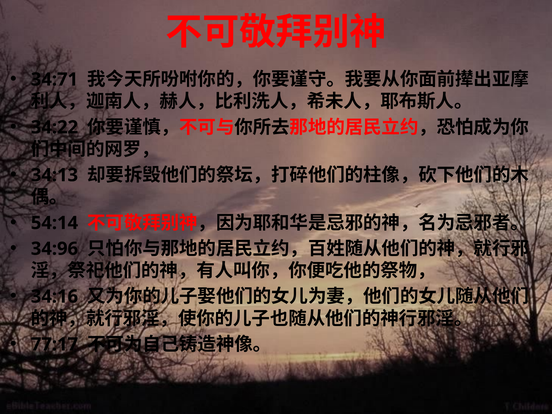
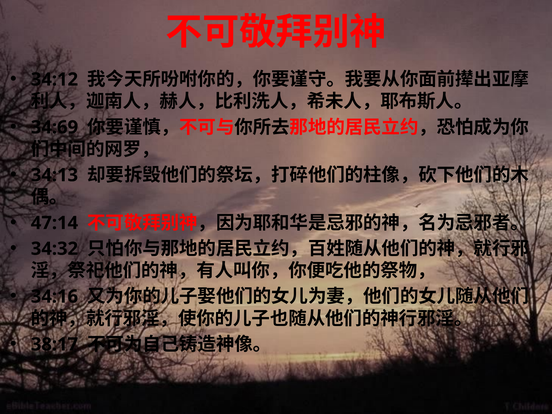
34:71: 34:71 -> 34:12 (54, 79)
34:22: 34:22 -> 34:69 (54, 127)
54:14: 54:14 -> 47:14 (54, 223)
34:96: 34:96 -> 34:32 (54, 249)
77:17: 77:17 -> 38:17 (54, 344)
